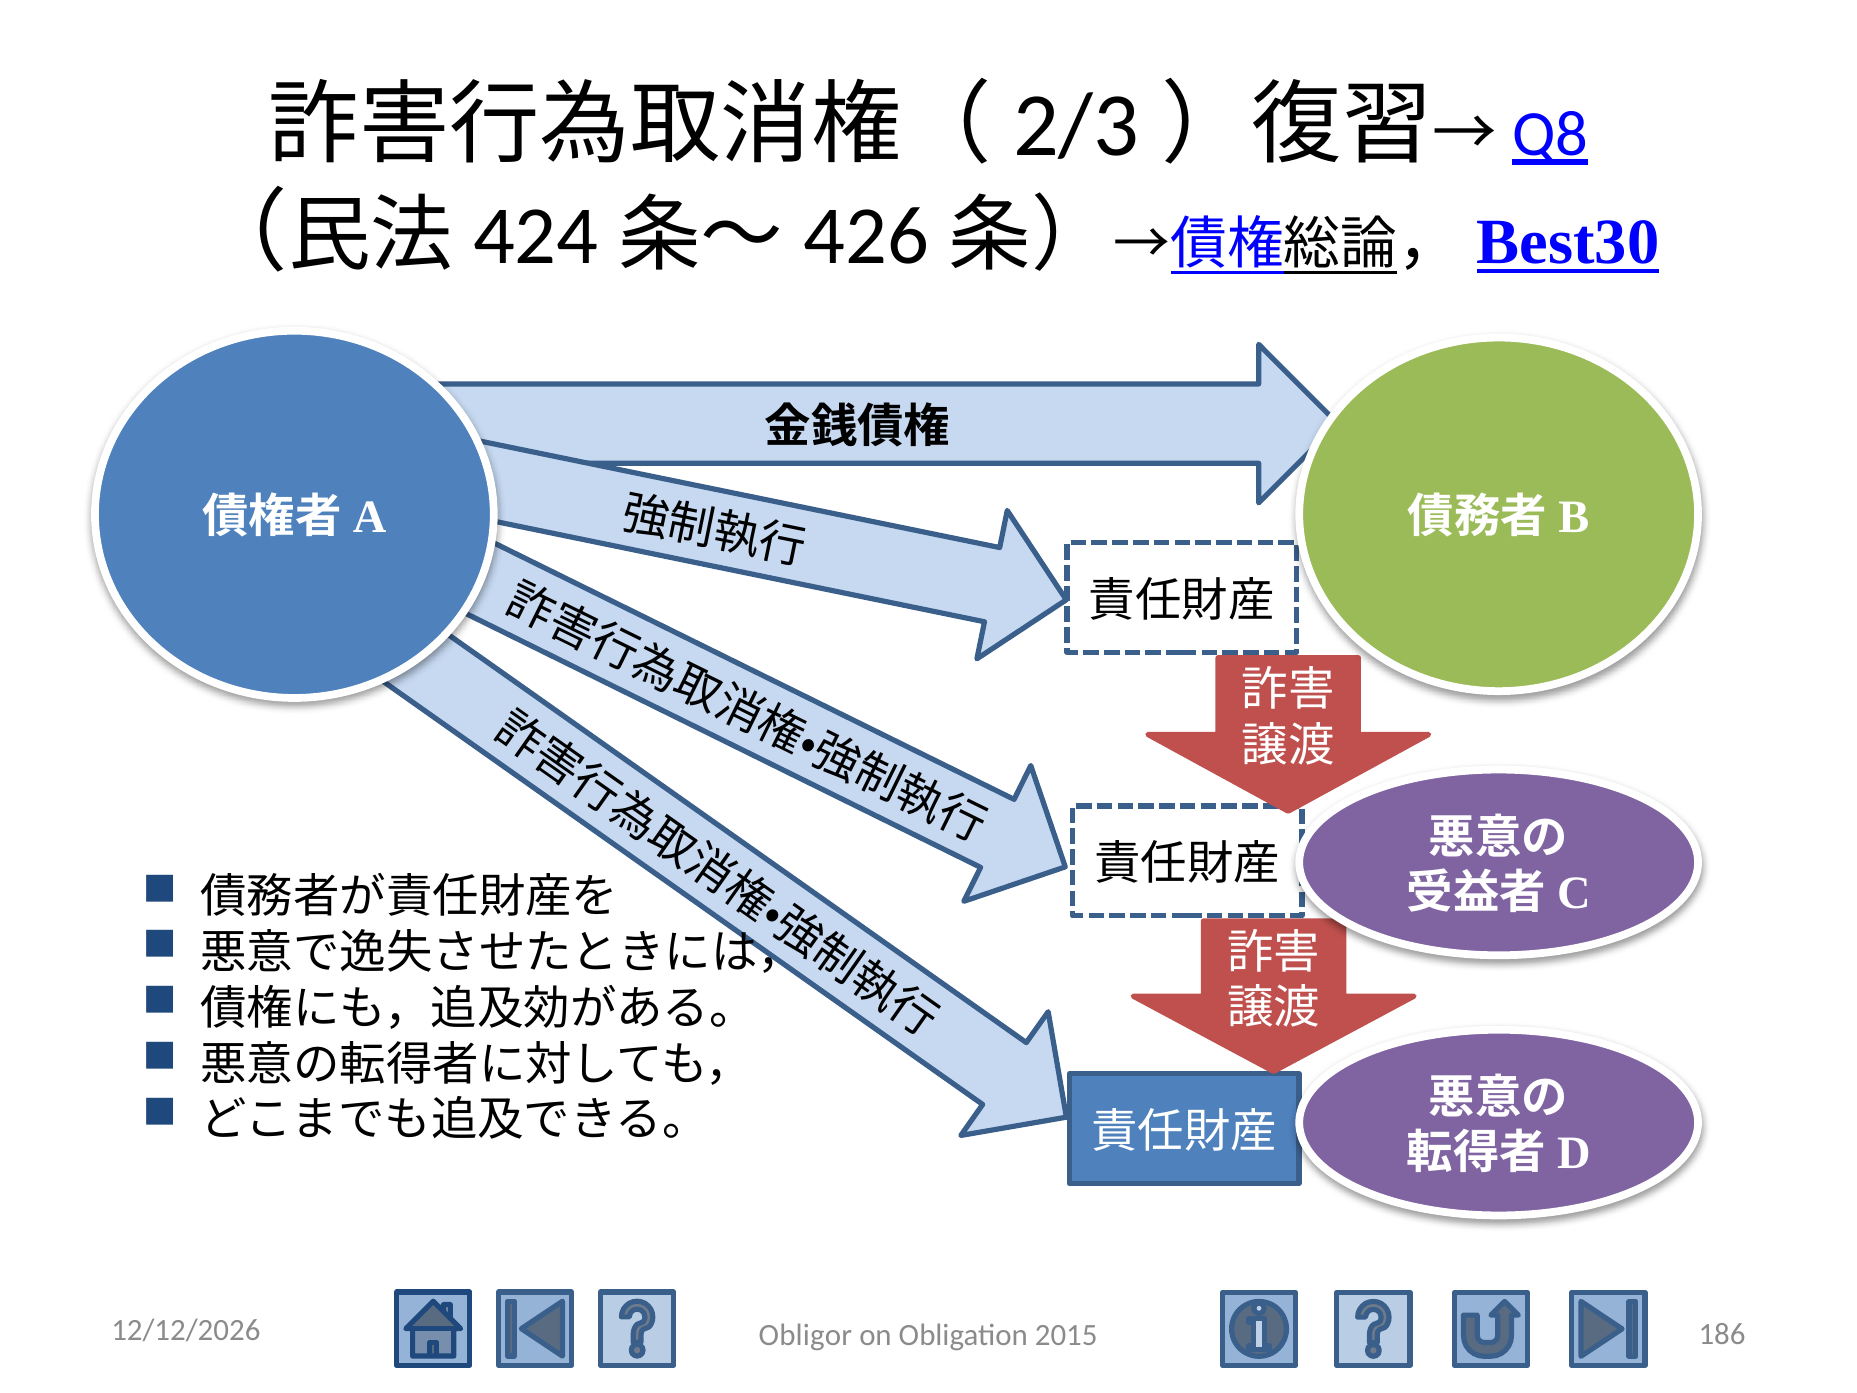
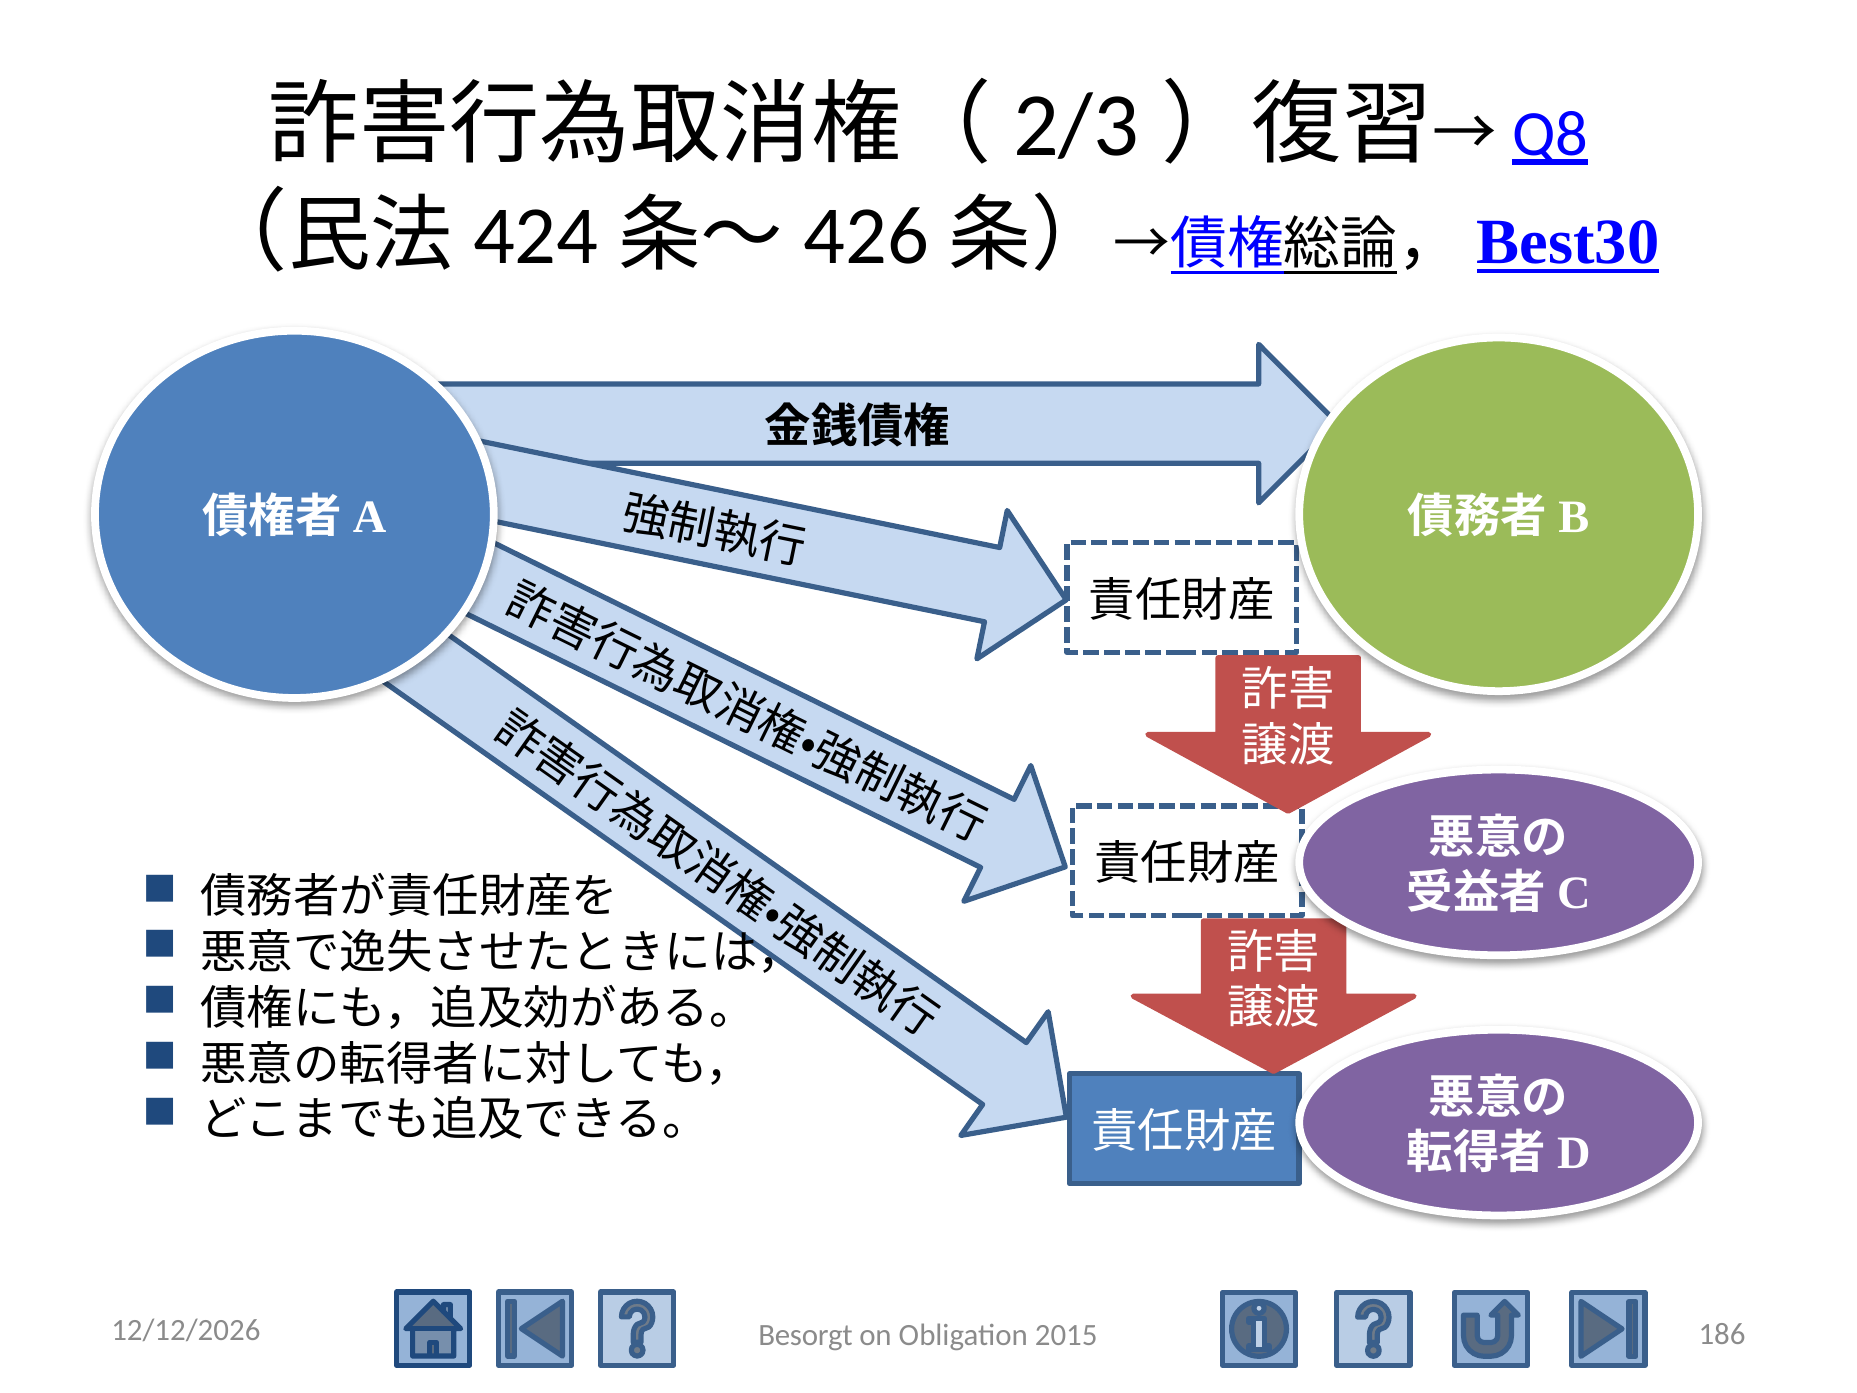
Obligor: Obligor -> Besorgt (806, 1335)
